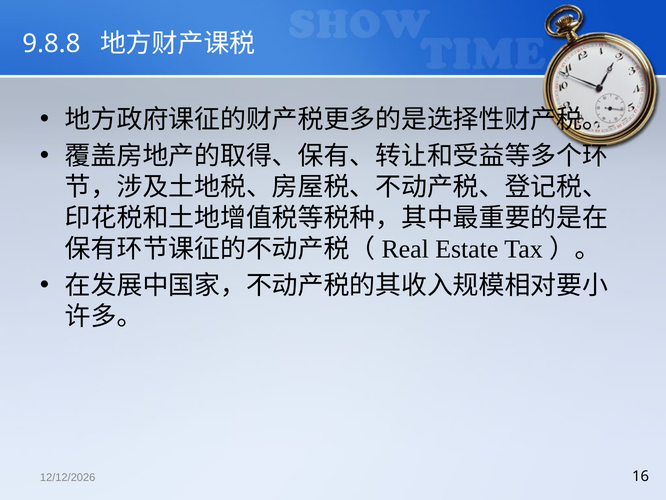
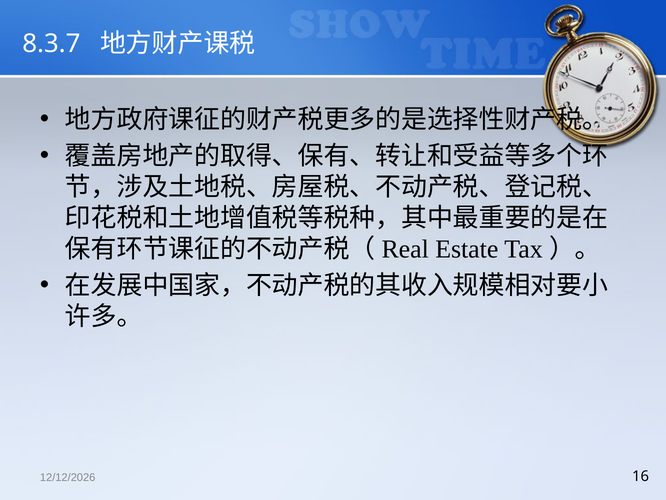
9.8.8: 9.8.8 -> 8.3.7 (51, 44)
